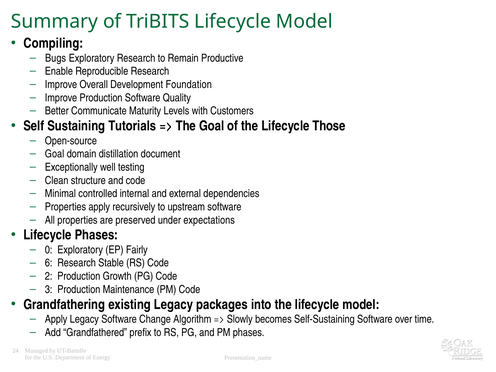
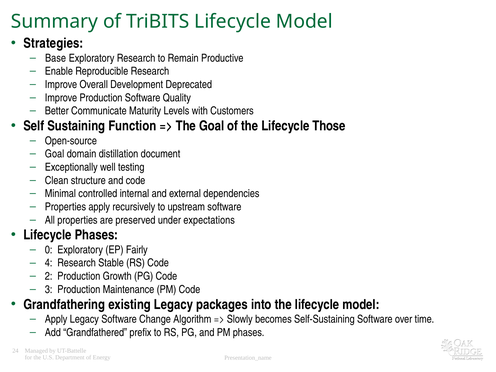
Compiling: Compiling -> Strategies (53, 43)
Bugs: Bugs -> Base (56, 58)
Foundation: Foundation -> Deprecated (189, 85)
Tutorials: Tutorials -> Function (132, 126)
6: 6 -> 4 (49, 263)
